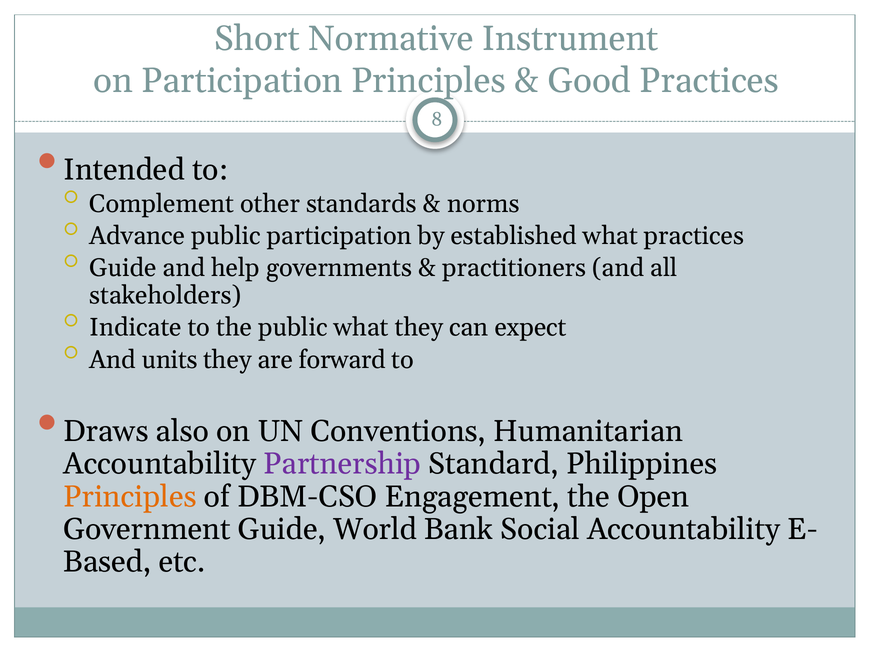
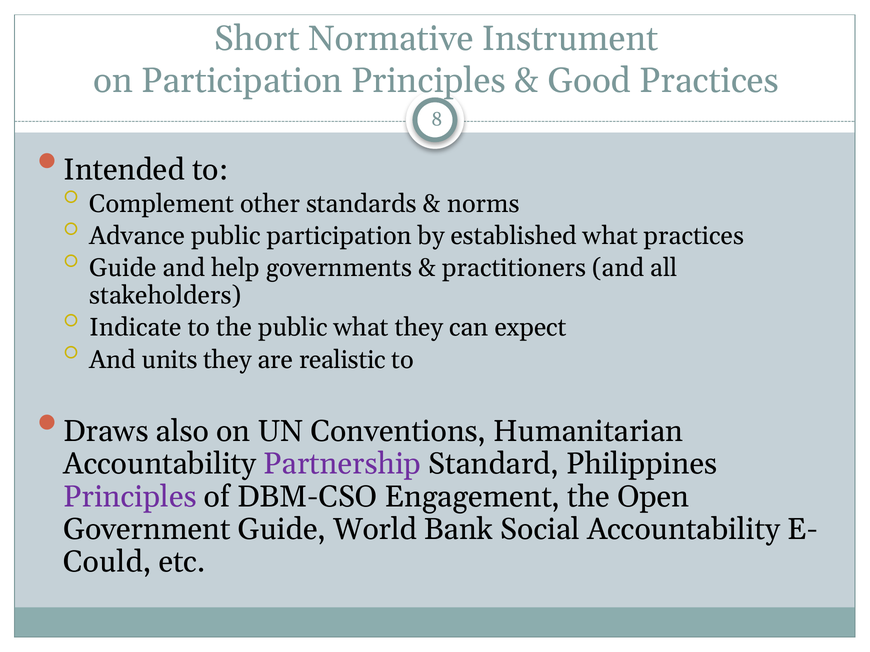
forward: forward -> realistic (342, 360)
Principles colour: orange -> purple (130, 497)
Based: Based -> Could (107, 562)
